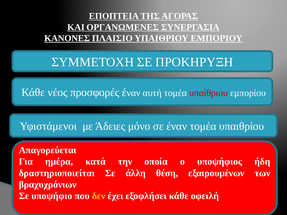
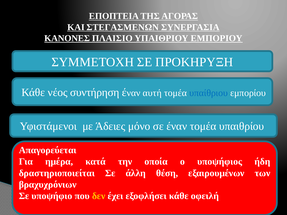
ΟΡΓΑΝΩΜΕΝΕΣ: ΟΡΓΑΝΩΜΕΝΕΣ -> ΣΤΕΓΑΣΜΕΝΩΝ (123, 27)
προσφορές: προσφορές -> συντήρηση (95, 93)
υπαίθριου colour: red -> blue (209, 93)
